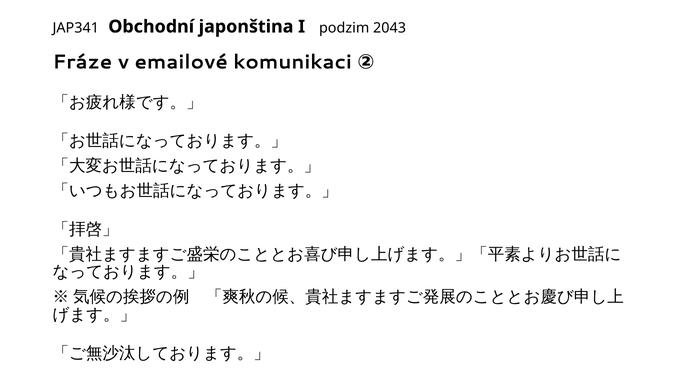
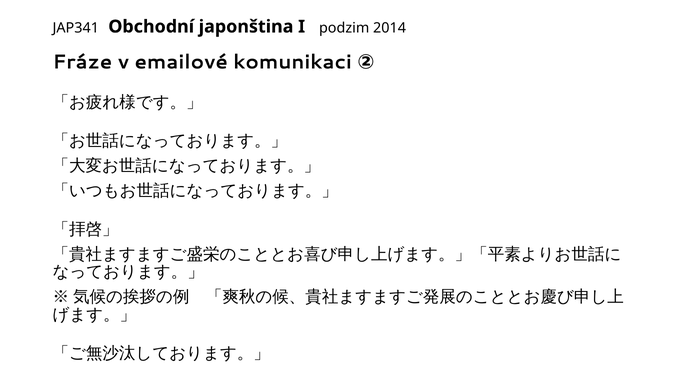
2043: 2043 -> 2014 (390, 28)
